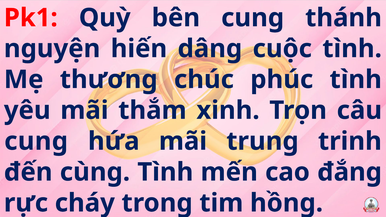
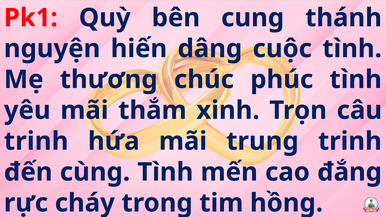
cung: cung -> trinh (36, 141)
